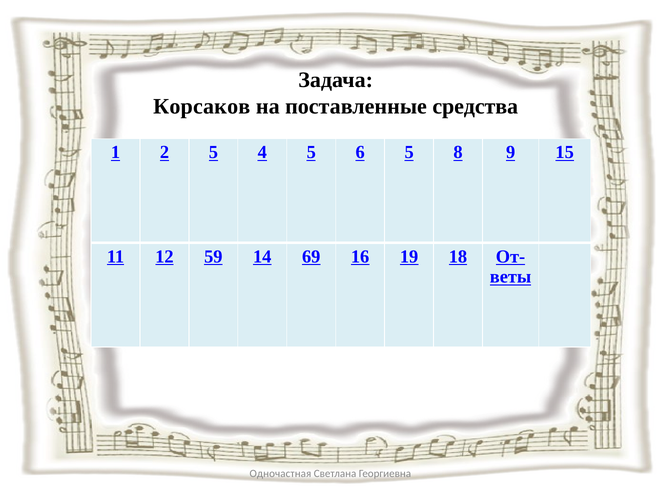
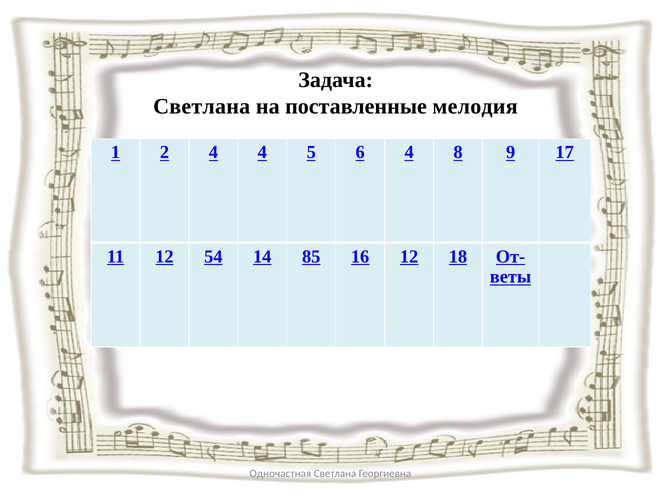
Корсаков: Корсаков -> Светлана (202, 106)
средства: средства -> мелодия (475, 106)
2 5: 5 -> 4 (213, 152)
6 5: 5 -> 4 (409, 152)
15: 15 -> 17 (565, 152)
59: 59 -> 54 (213, 256)
69: 69 -> 85 (311, 256)
16 19: 19 -> 12 (409, 256)
